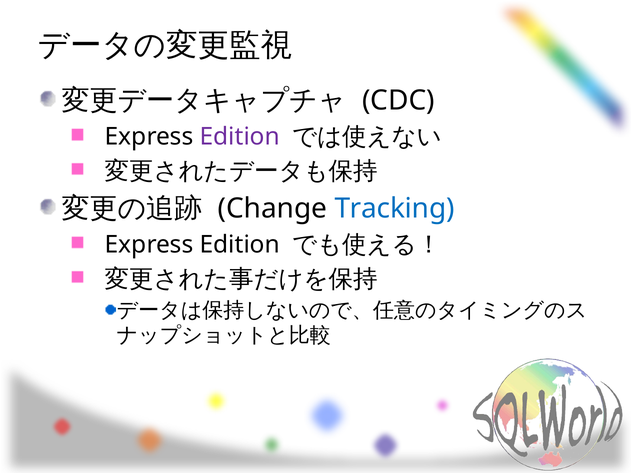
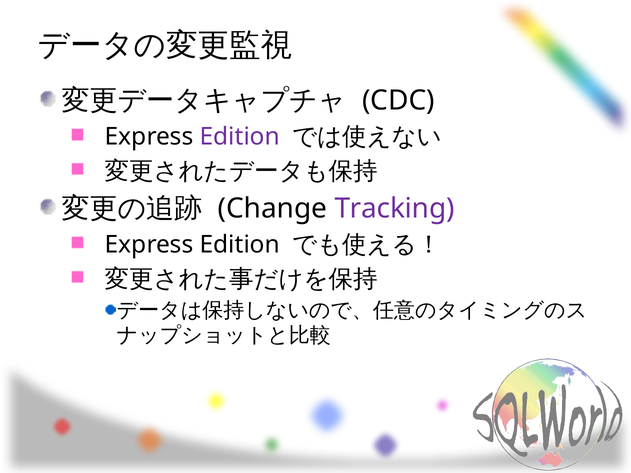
Tracking colour: blue -> purple (395, 209)
